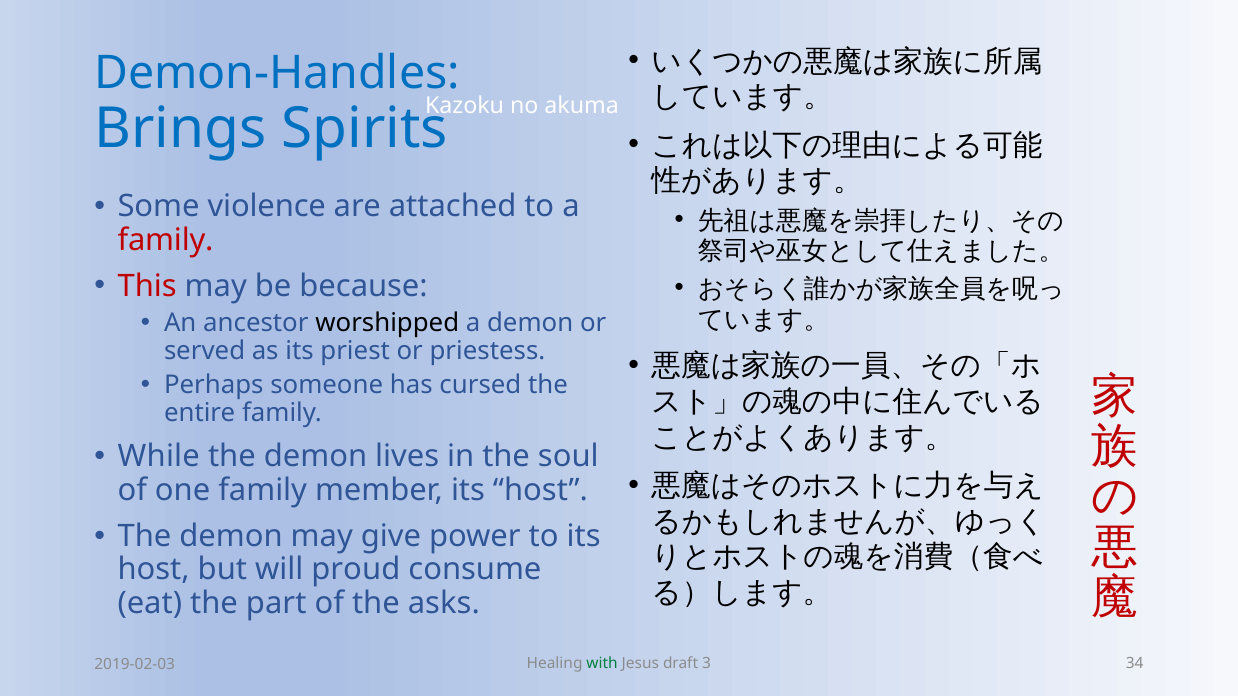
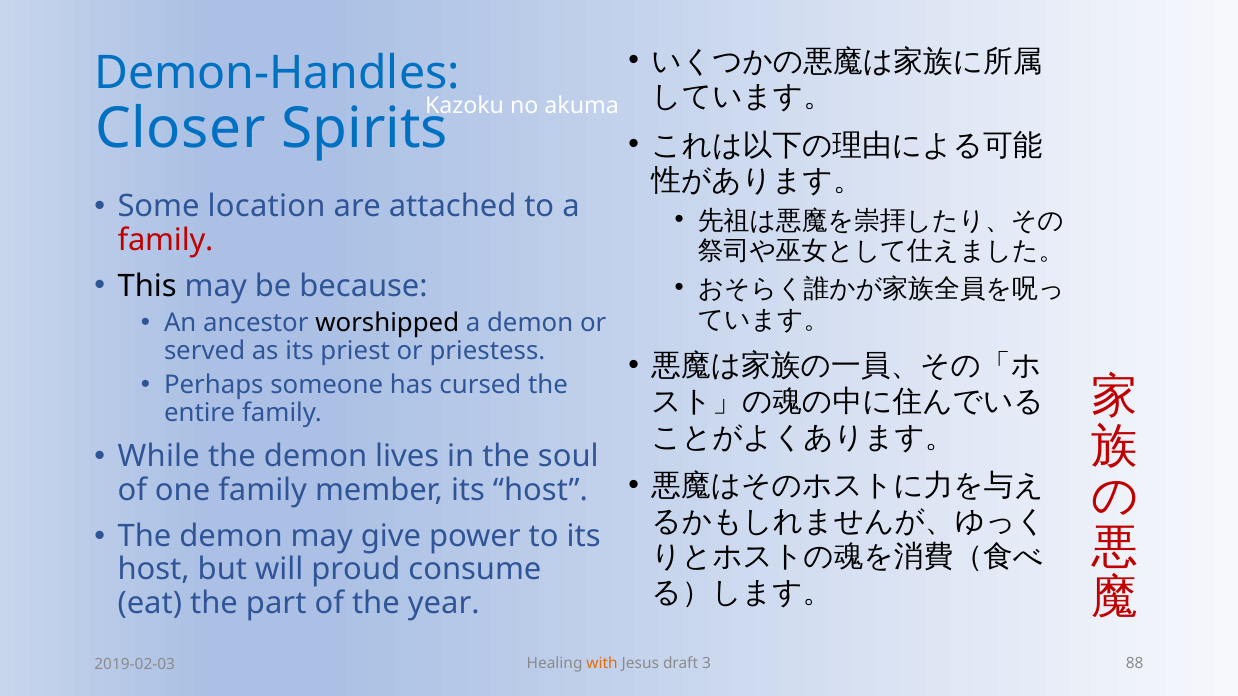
Brings: Brings -> Closer (180, 129)
violence: violence -> location (267, 207)
This colour: red -> black (147, 286)
asks: asks -> year (444, 603)
with colour: green -> orange (602, 664)
34: 34 -> 88 (1135, 664)
